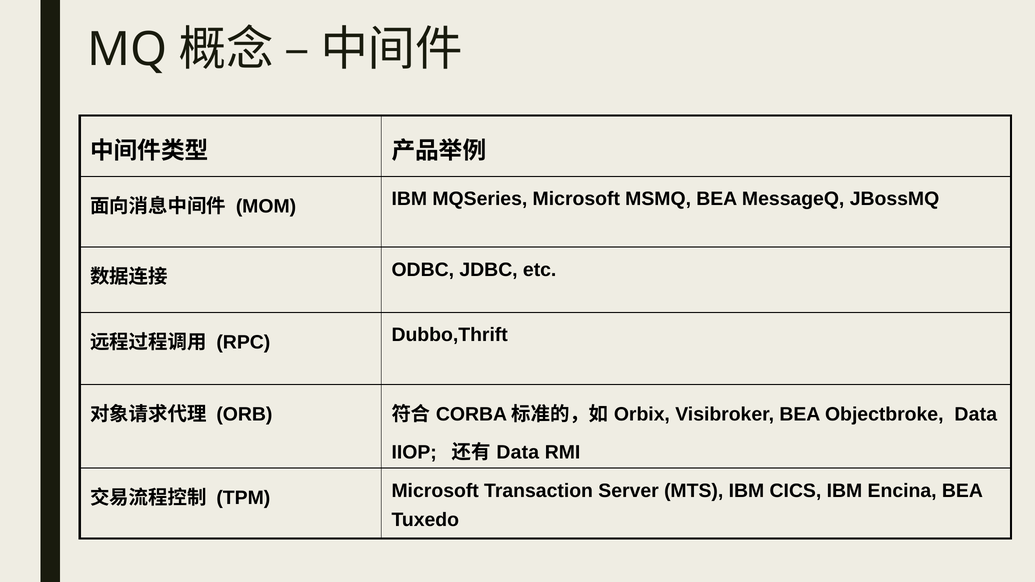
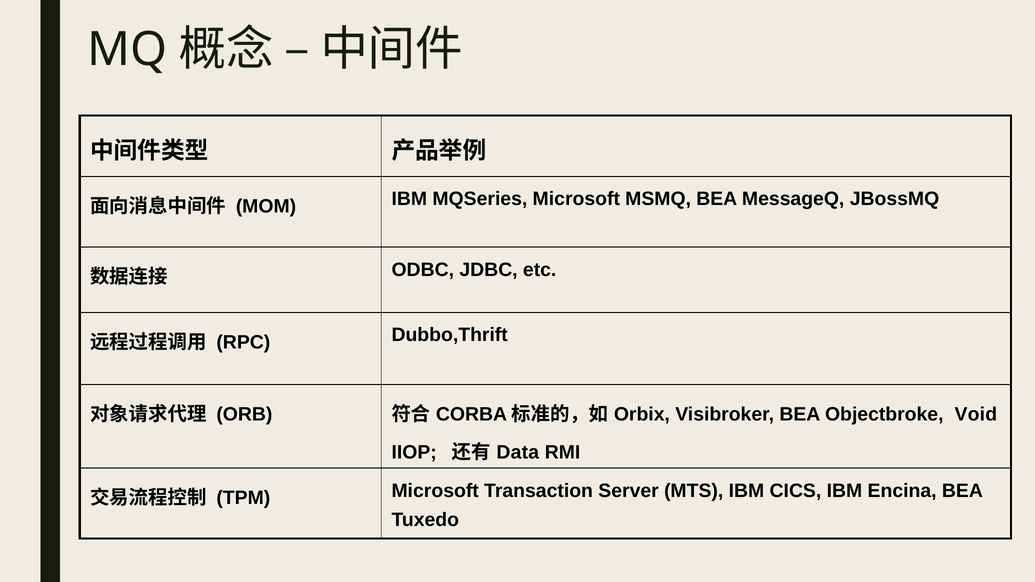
Objectbroke Data: Data -> Void (976, 414)
